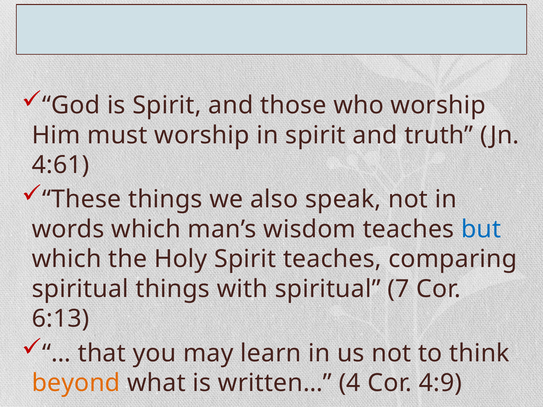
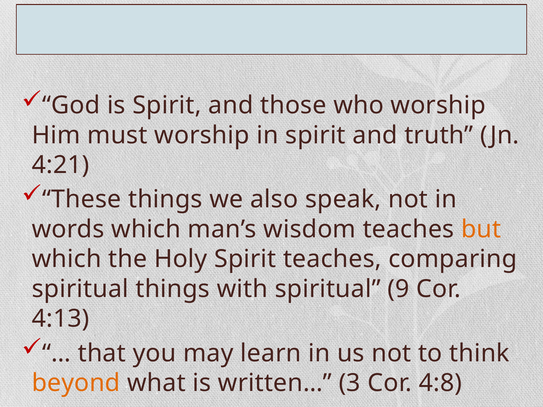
4:61: 4:61 -> 4:21 (61, 165)
but colour: blue -> orange (481, 229)
7: 7 -> 9 (398, 289)
6:13: 6:13 -> 4:13 (61, 319)
4: 4 -> 3 (350, 383)
4:9: 4:9 -> 4:8 (440, 383)
